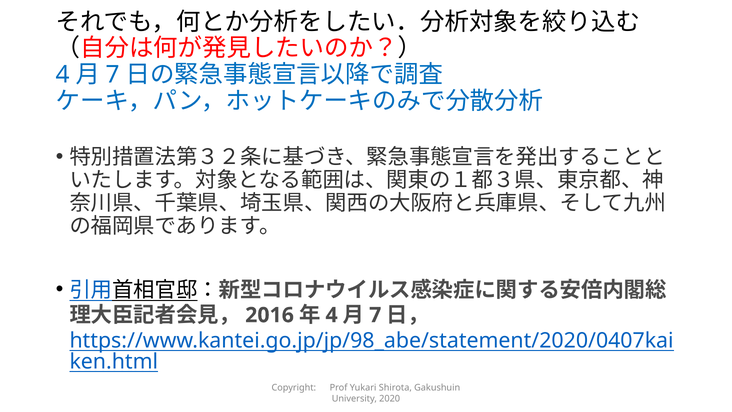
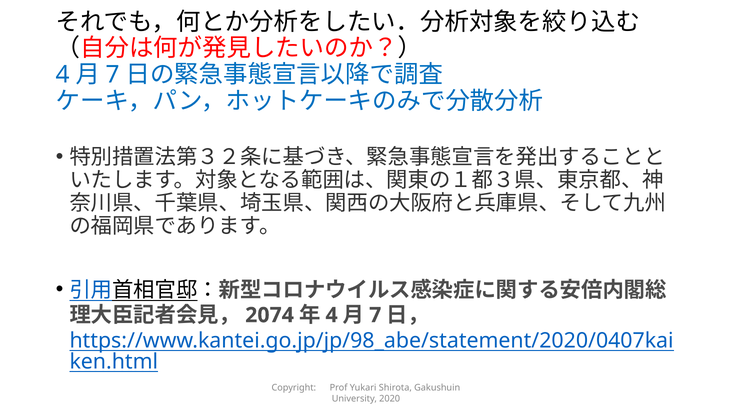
2016: 2016 -> 2074 (270, 315)
